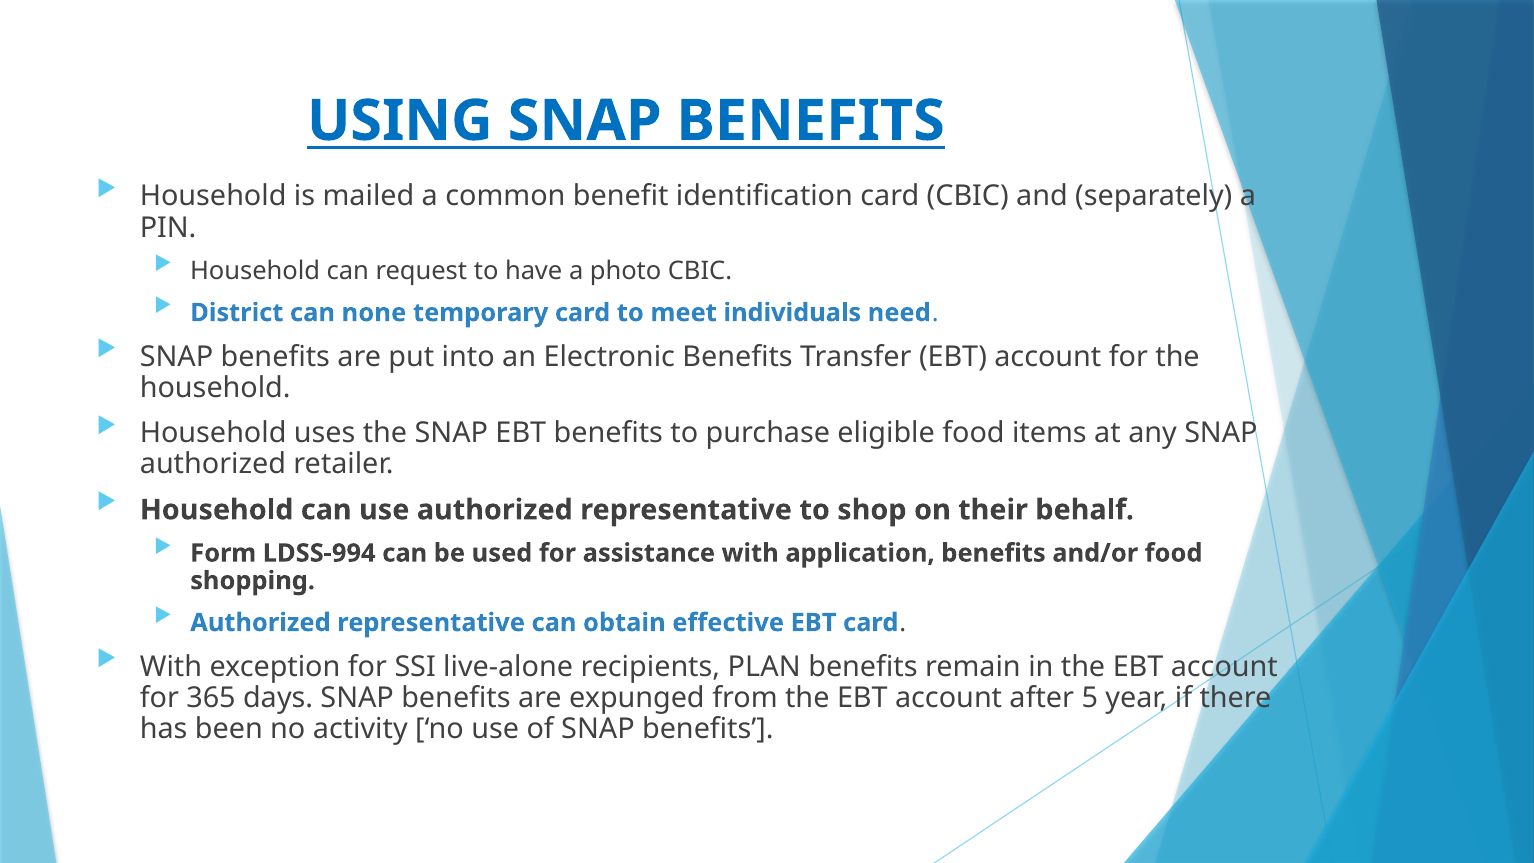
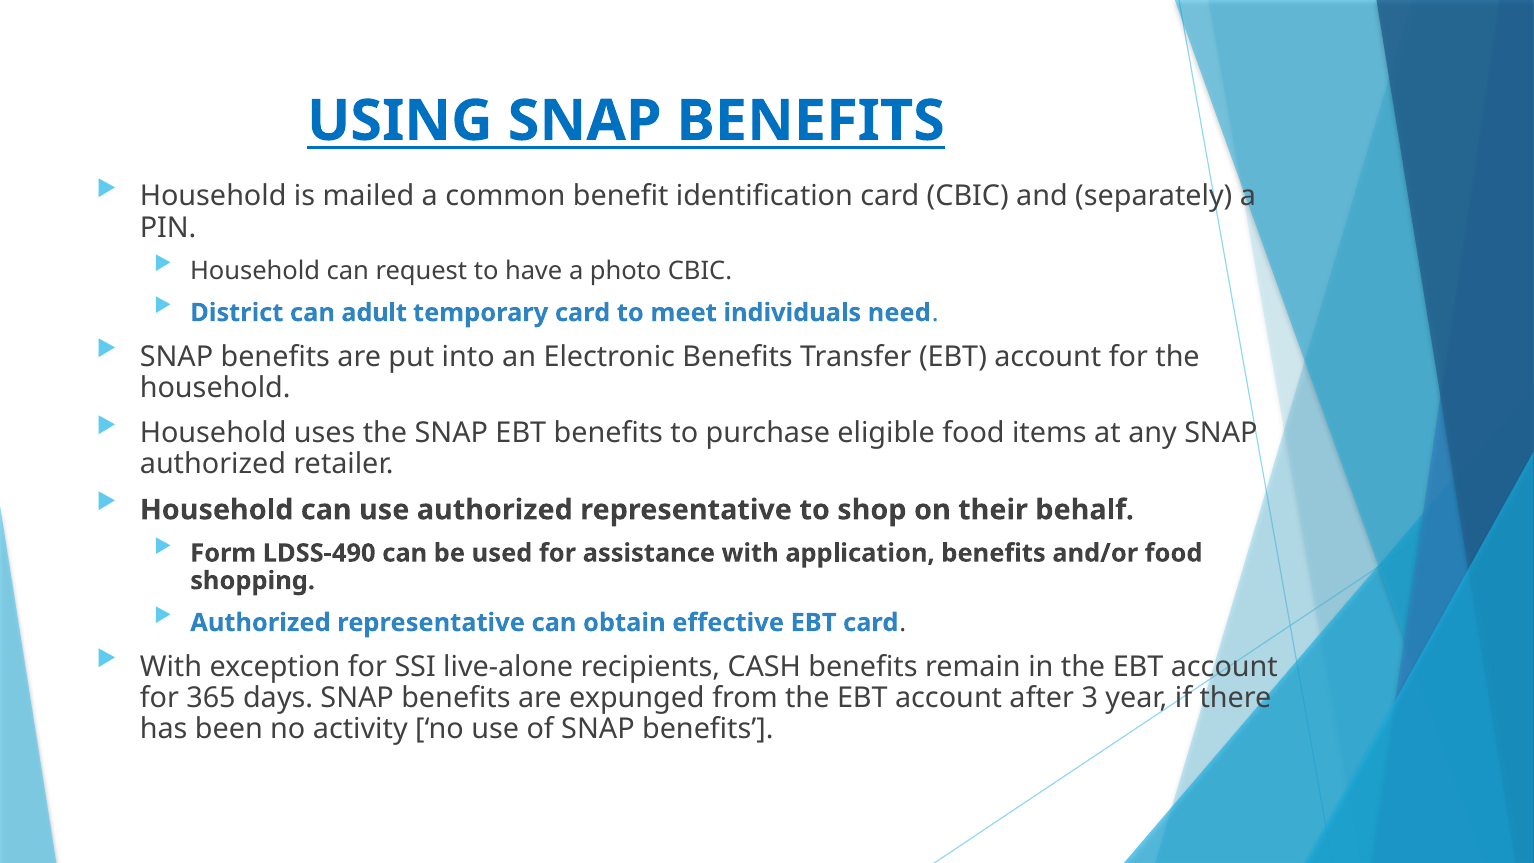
none: none -> adult (374, 313)
LDSS-994: LDSS-994 -> LDSS-490 (319, 553)
PLAN: PLAN -> CASH (764, 667)
5: 5 -> 3 (1090, 698)
